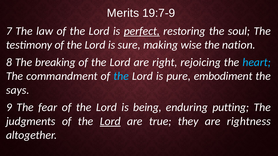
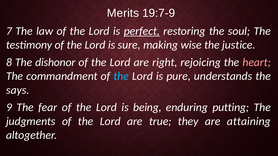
nation: nation -> justice (239, 45)
breaking: breaking -> dishonor (55, 62)
heart colour: light blue -> pink (257, 62)
embodiment: embodiment -> understands (223, 76)
Lord underline: present -> none (110, 121)
rightness: rightness -> attaining (249, 121)
